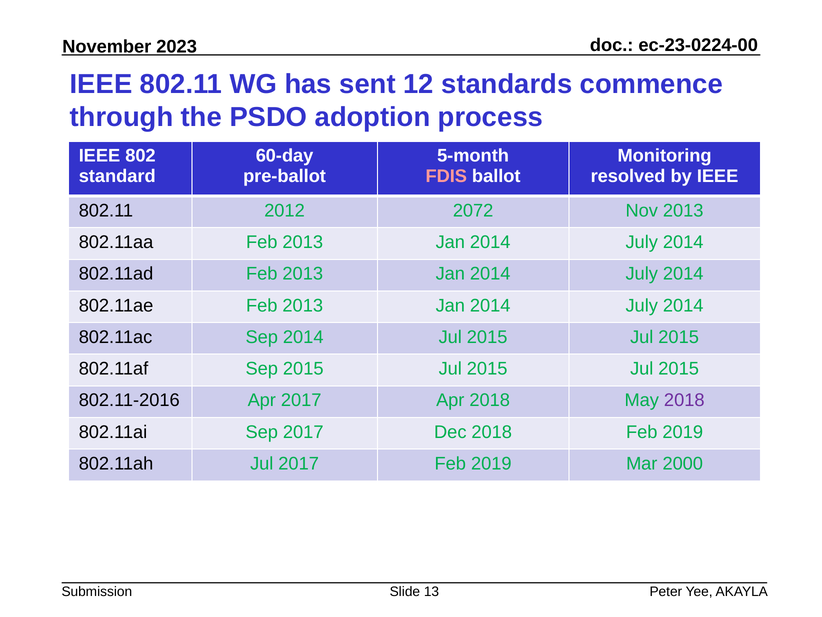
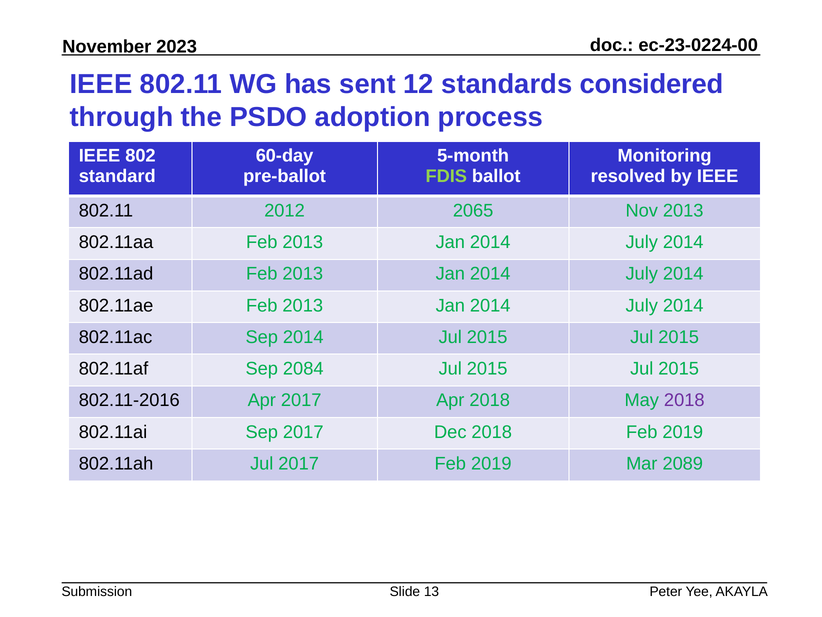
commence: commence -> considered (651, 84)
FDIS colour: pink -> light green (446, 176)
2072: 2072 -> 2065 (473, 210)
Sep 2015: 2015 -> 2084 (303, 368)
2000: 2000 -> 2089 (683, 463)
